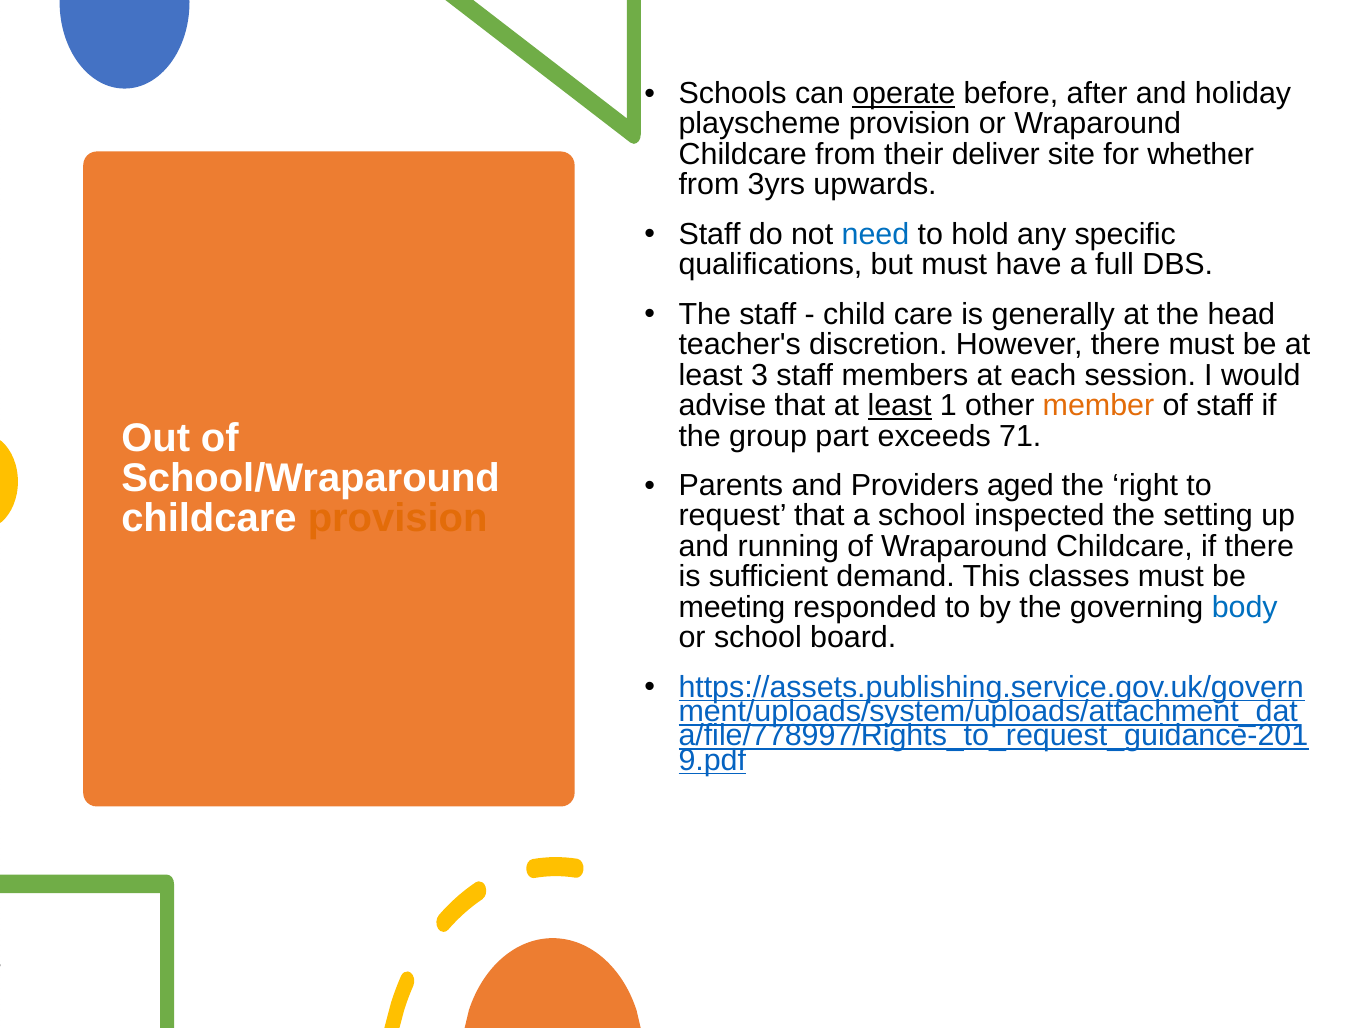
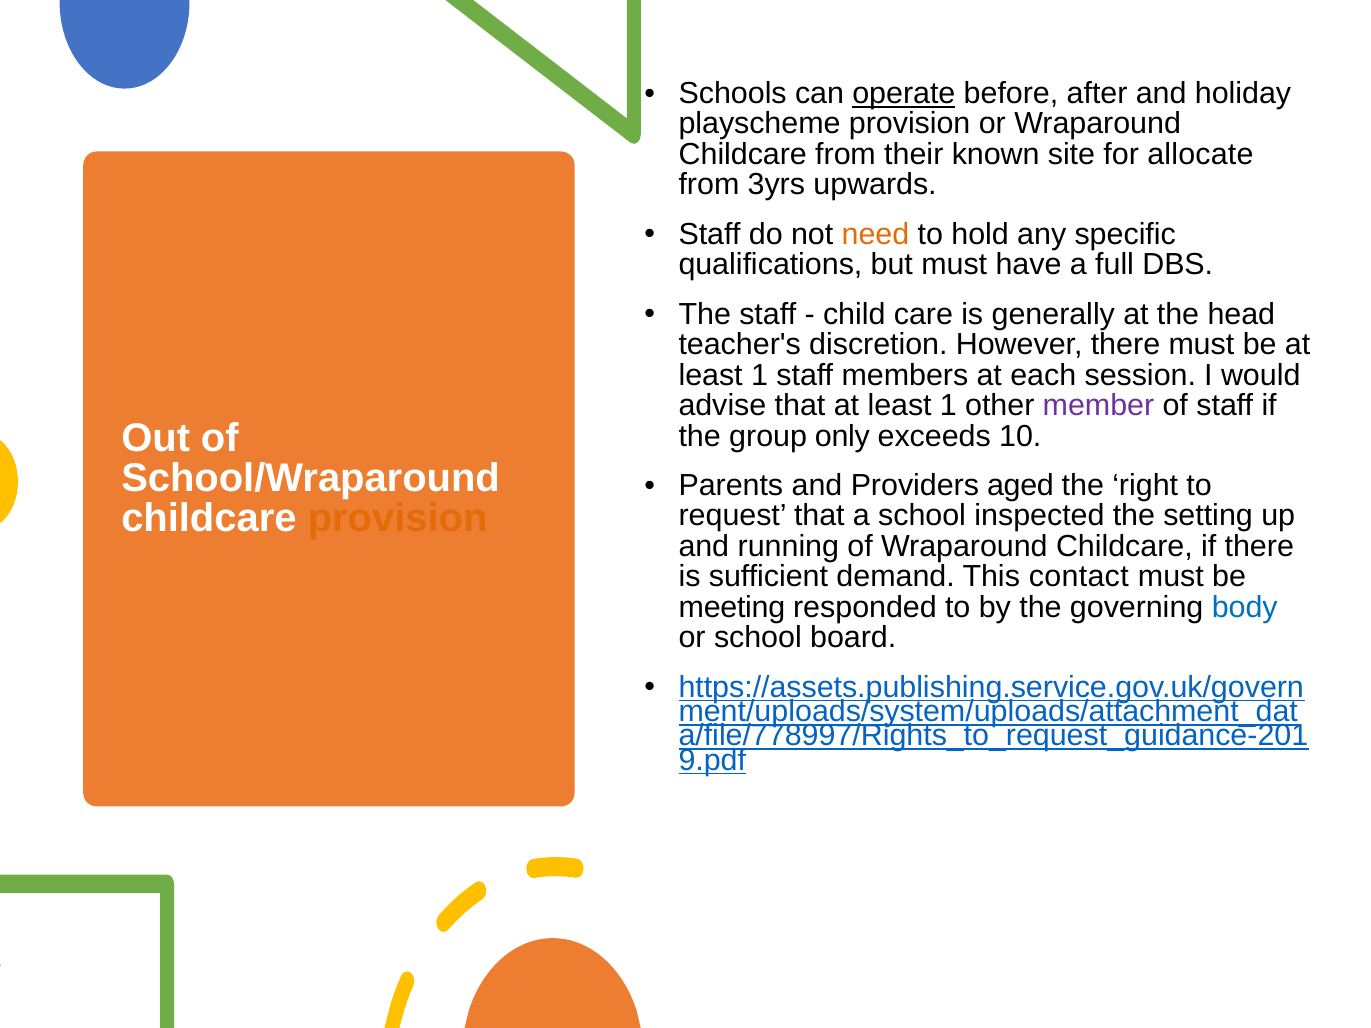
deliver: deliver -> known (996, 154)
whether: whether -> allocate (1200, 154)
need colour: blue -> orange (876, 234)
3: 3 -> 1 (760, 375)
least underline: present -> none (900, 406)
member colour: orange -> purple (1098, 406)
part: part -> only (842, 436)
71: 71 -> 10 (1020, 436)
classes: classes -> contact (1079, 577)
